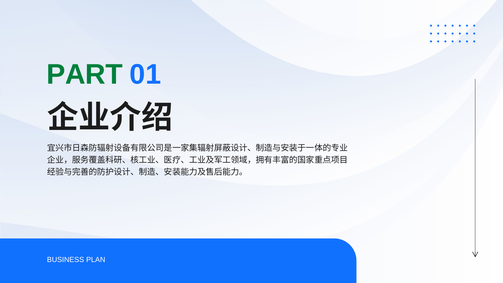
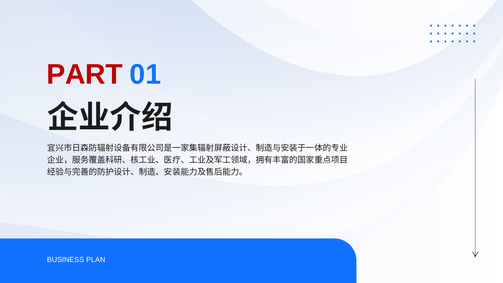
PART colour: green -> red (85, 74)
